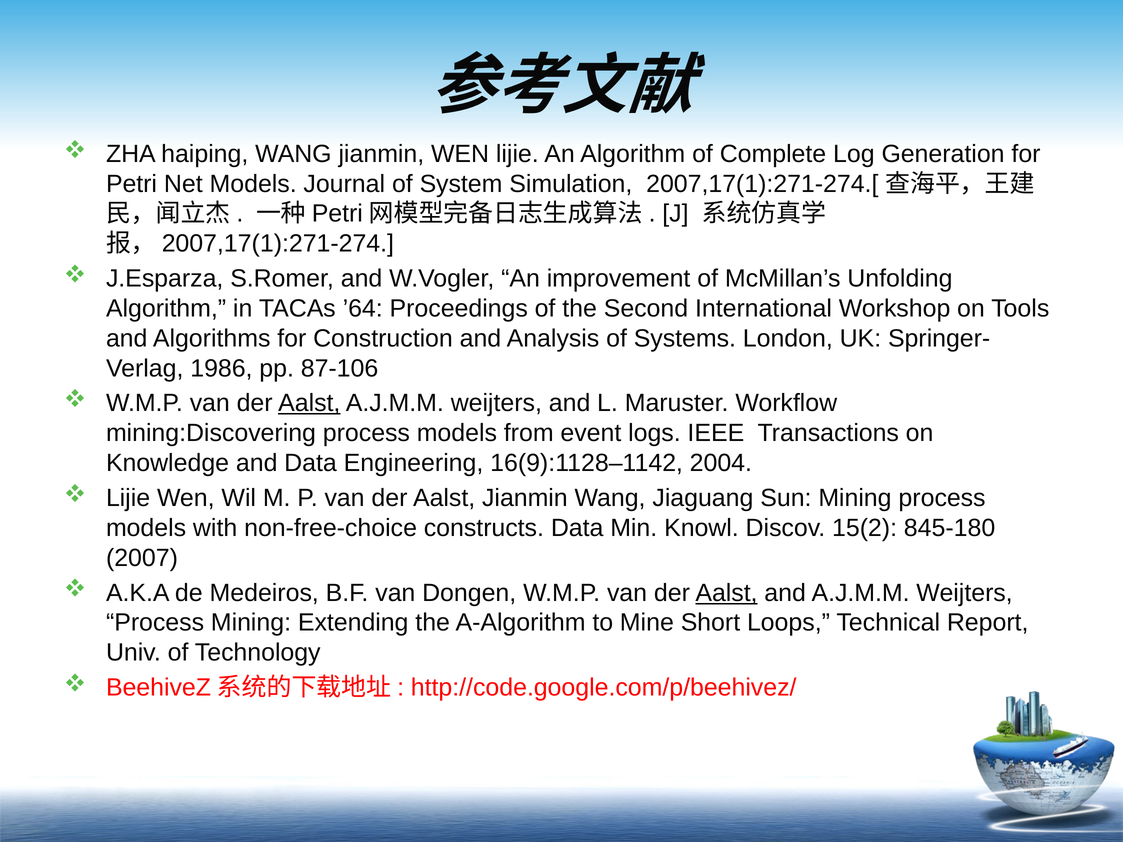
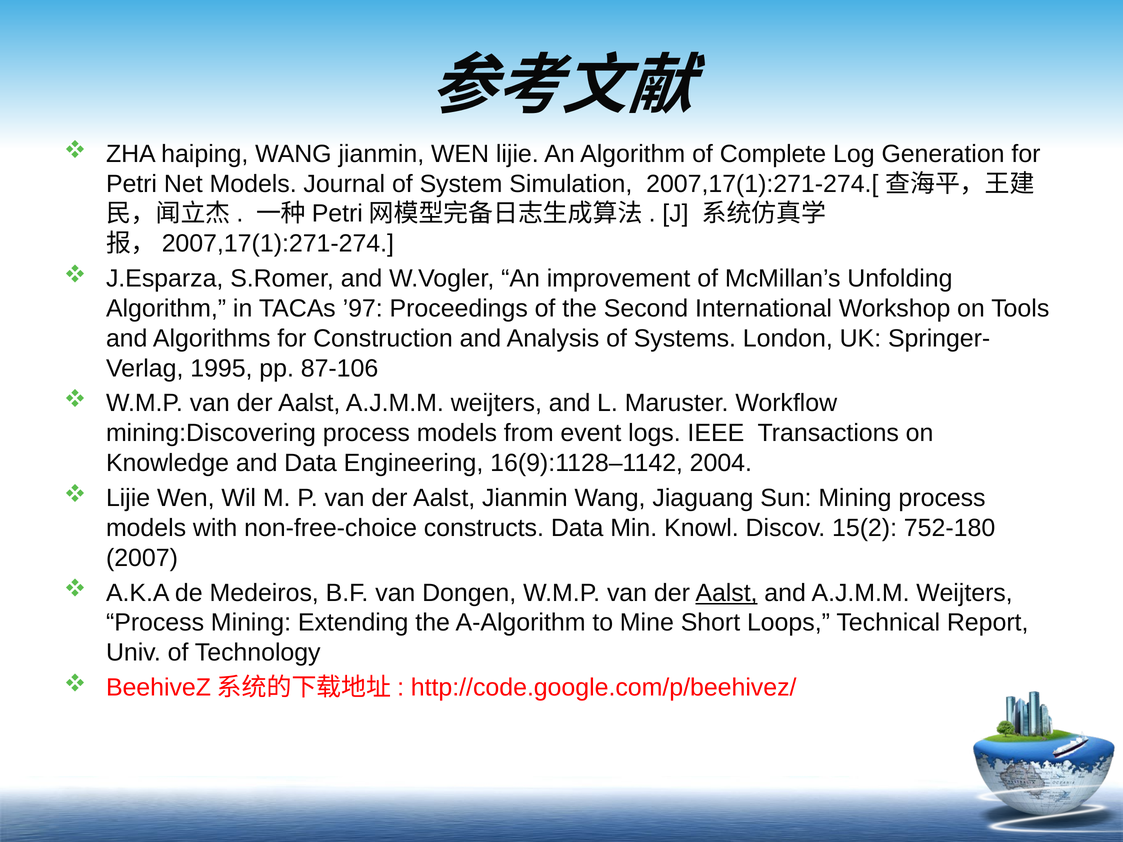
’64: ’64 -> ’97 (363, 309)
1986: 1986 -> 1995 (221, 368)
Aalst underline: present -> none (309, 403)
845-180: 845-180 -> 752-180 (950, 528)
